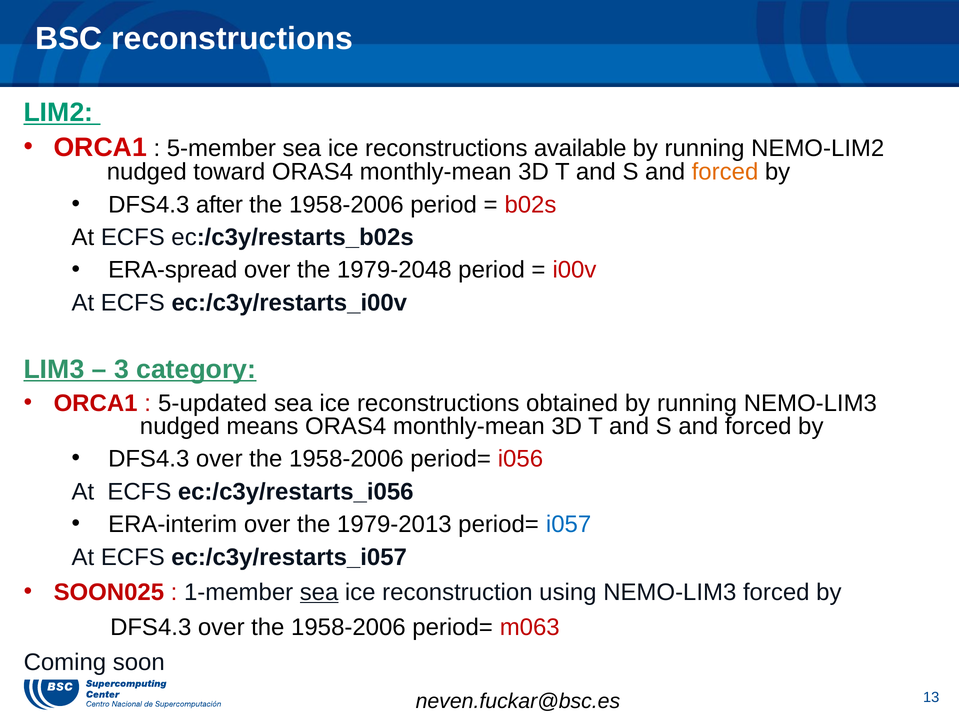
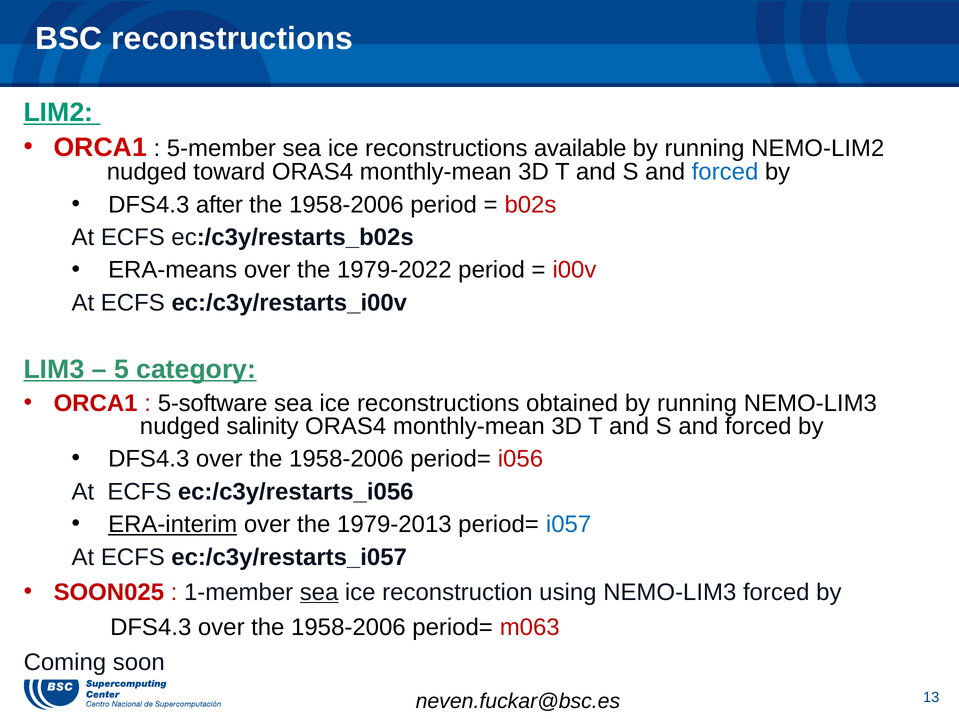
forced colour: orange -> blue (725, 172)
ERA-spread: ERA-spread -> ERA-means (173, 270)
1979-2048: 1979-2048 -> 1979-2022 (394, 270)
3: 3 -> 5 (121, 369)
5-updated: 5-updated -> 5-software (213, 403)
means: means -> salinity (262, 427)
ERA-interim underline: none -> present (173, 525)
